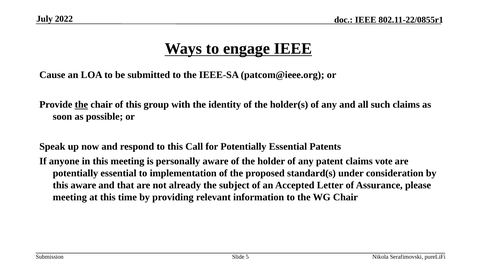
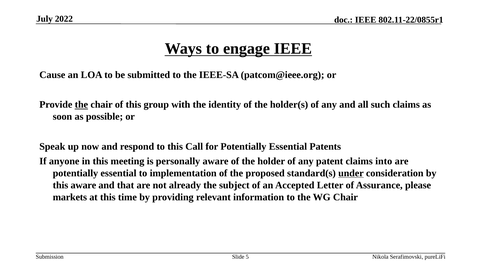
vote: vote -> into (384, 162)
under underline: none -> present (351, 173)
meeting: meeting -> markets (70, 197)
